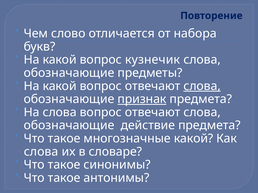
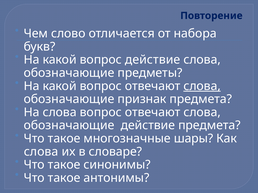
вопрос кузнечик: кузнечик -> действие (153, 60)
признак underline: present -> none (142, 99)
многозначные какой: какой -> шары (193, 139)
